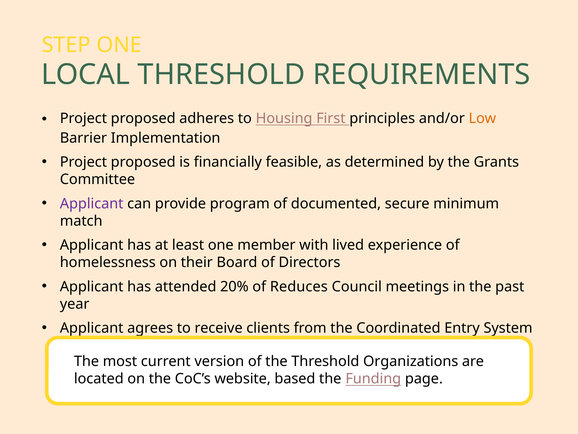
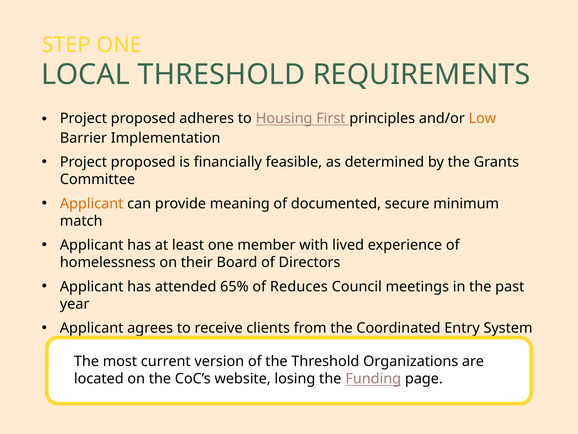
Applicant colour: purple -> orange (92, 203)
program: program -> meaning (240, 203)
20%: 20% -> 65% (234, 286)
based: based -> losing (295, 378)
